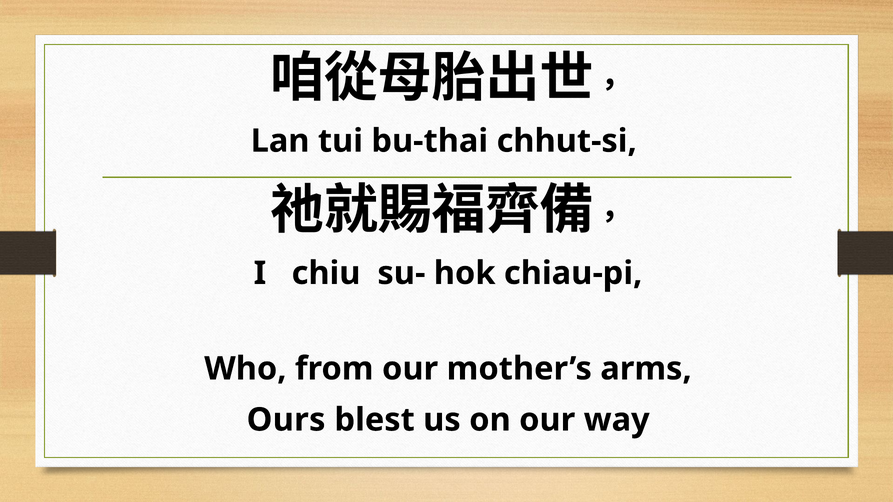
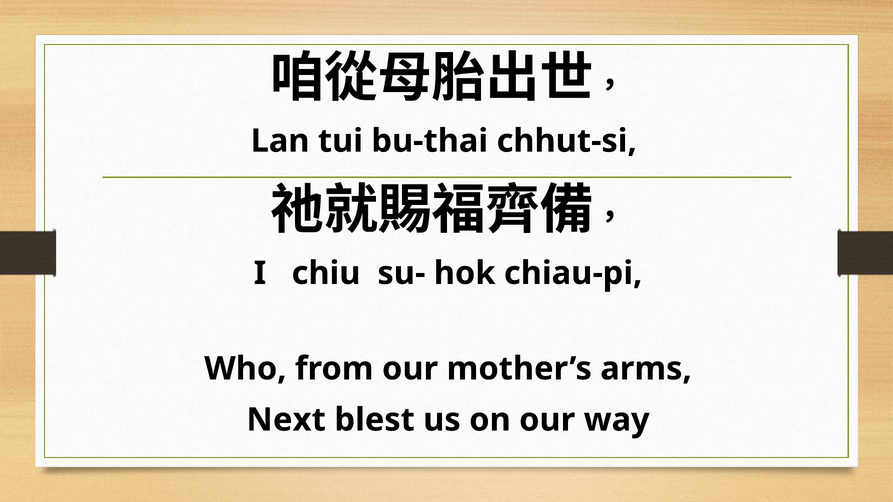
Ours: Ours -> Next (286, 420)
